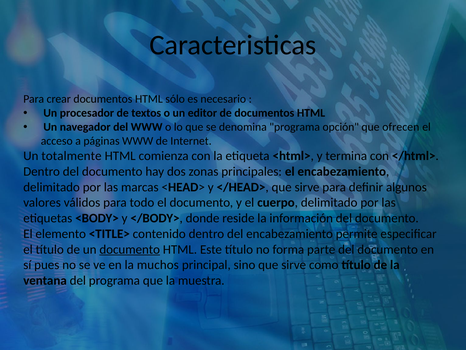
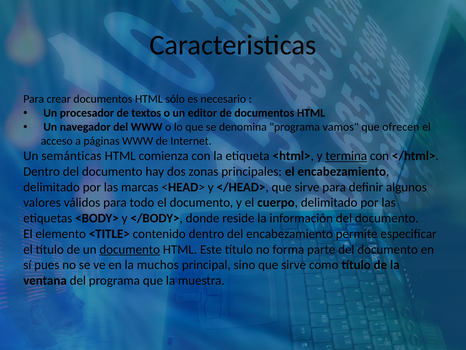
opción: opción -> vamos (341, 127)
totalmente: totalmente -> semánticas (71, 156)
termina underline: none -> present (346, 156)
